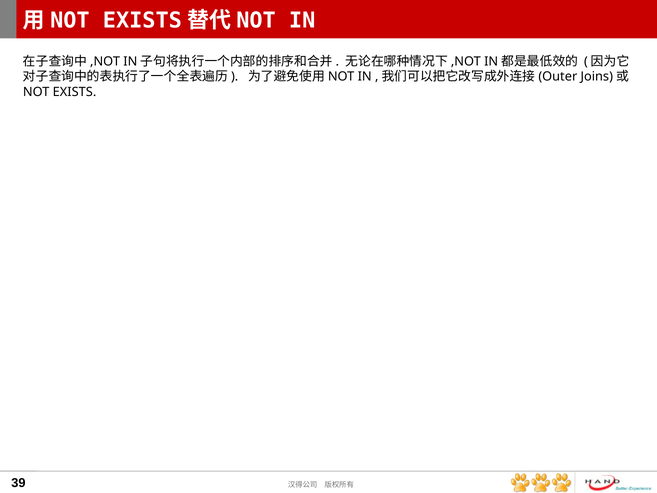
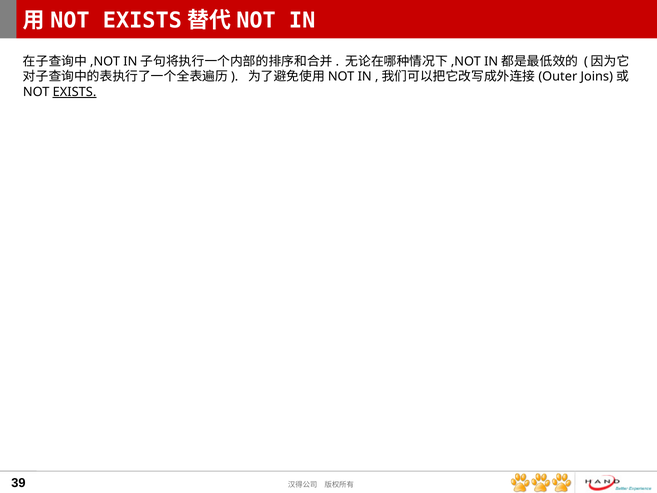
EXISTS underline: none -> present (75, 92)
